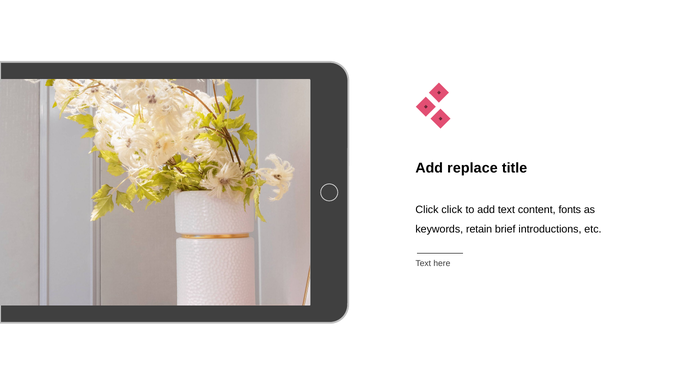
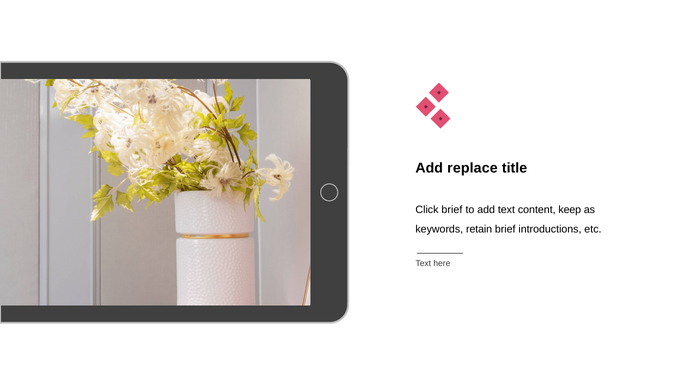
Click click: click -> brief (452, 210)
fonts: fonts -> keep (570, 210)
